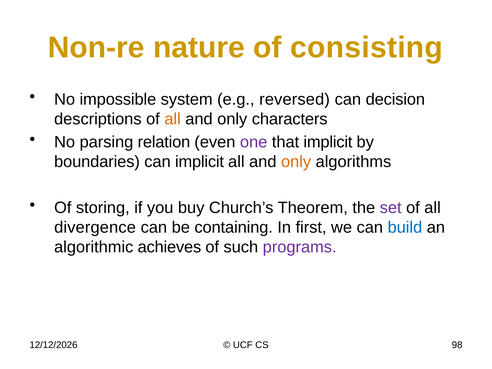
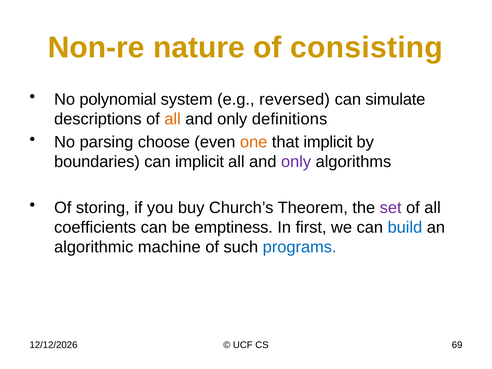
impossible: impossible -> polynomial (118, 100)
decision: decision -> simulate (395, 100)
characters: characters -> definitions (290, 119)
relation: relation -> choose (164, 142)
one colour: purple -> orange (254, 142)
only colour: orange -> purple (296, 162)
divergence: divergence -> coefficients (95, 227)
containing: containing -> emptiness (234, 227)
achieves: achieves -> machine (169, 247)
programs colour: purple -> blue (300, 247)
98: 98 -> 69 (457, 345)
